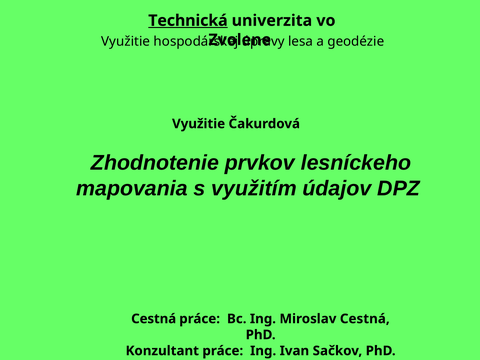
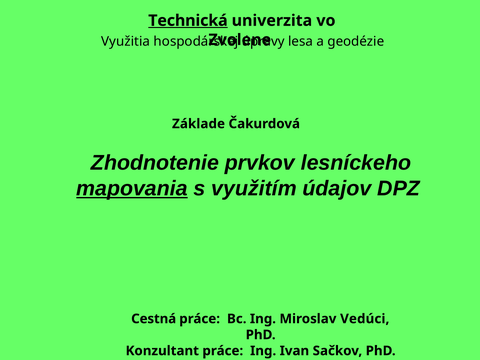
Využitie: Využitie -> Využitia (126, 41)
Využitie: Využitie -> Základe (199, 124)
mapovania underline: none -> present (132, 188)
Miroslav Cestná: Cestná -> Vedúci (365, 319)
